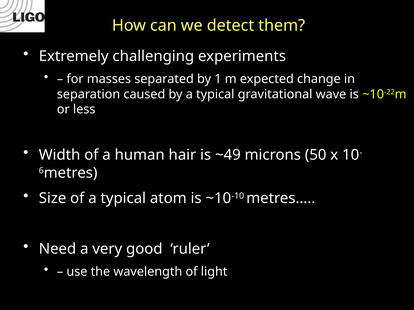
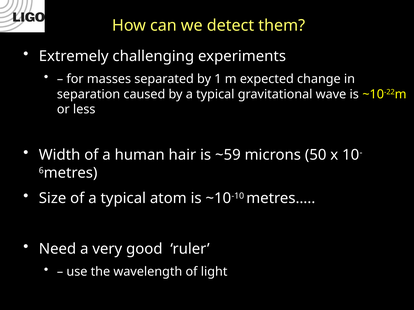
~49: ~49 -> ~59 (228, 155)
